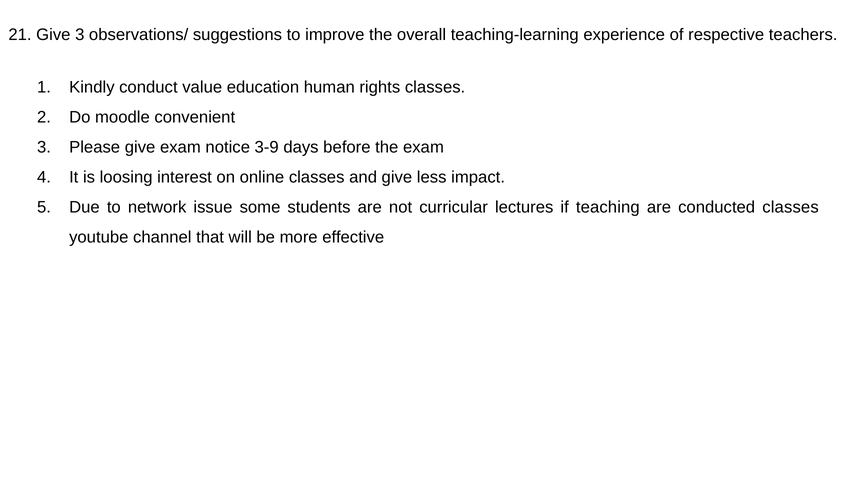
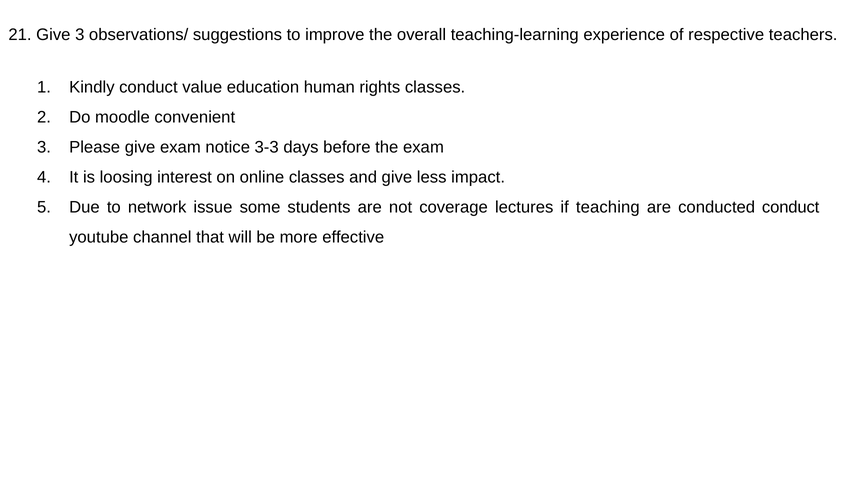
3-9: 3-9 -> 3-3 (267, 147)
curricular: curricular -> coverage (454, 207)
conducted classes: classes -> conduct (791, 207)
